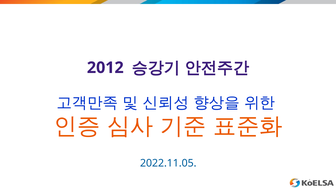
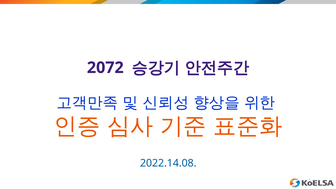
2012: 2012 -> 2072 (105, 68)
2022.11.05: 2022.11.05 -> 2022.14.08 (168, 163)
